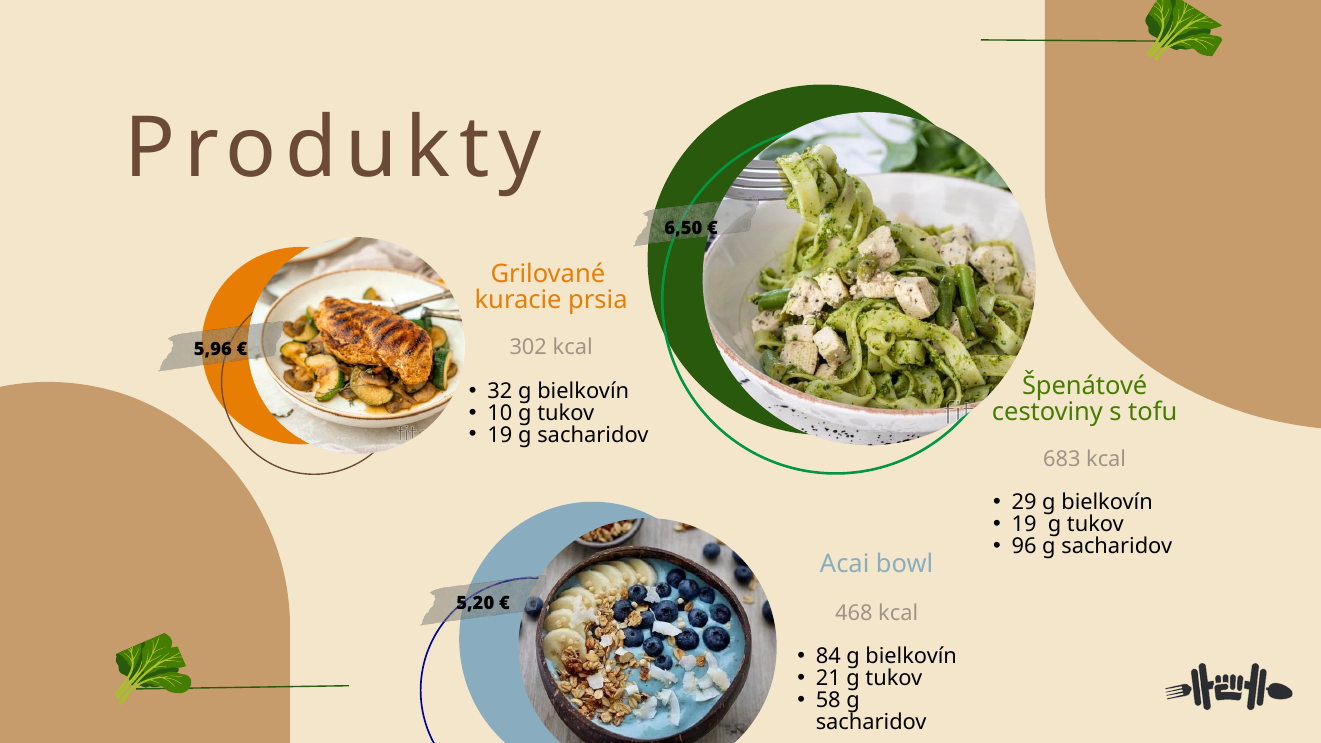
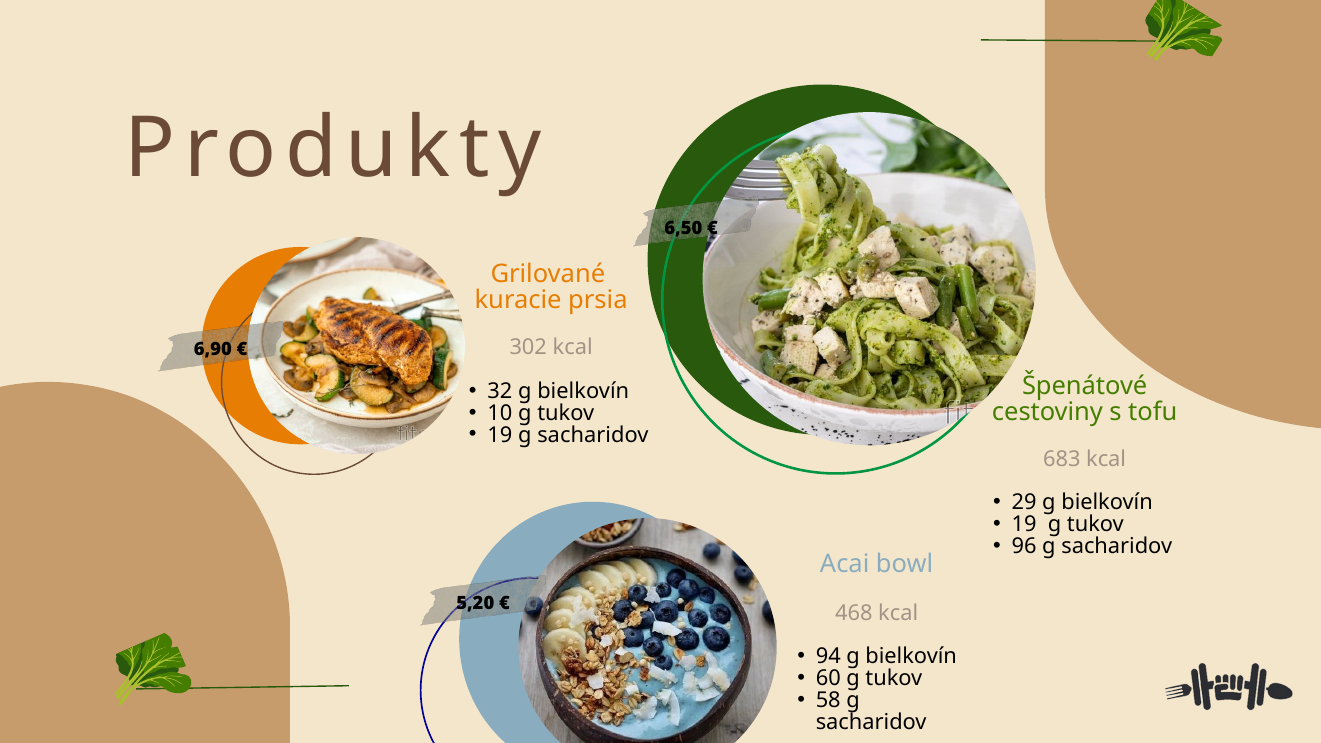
5,96: 5,96 -> 6,90 (213, 350)
84: 84 -> 94 (828, 657)
21: 21 -> 60 (828, 679)
